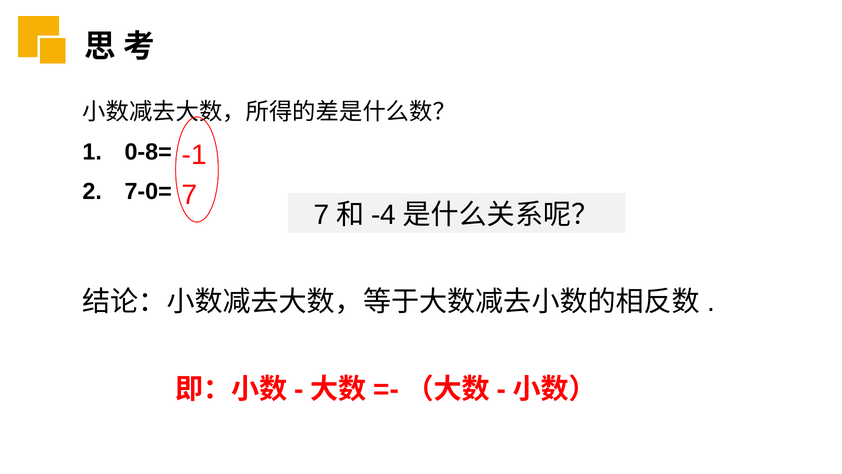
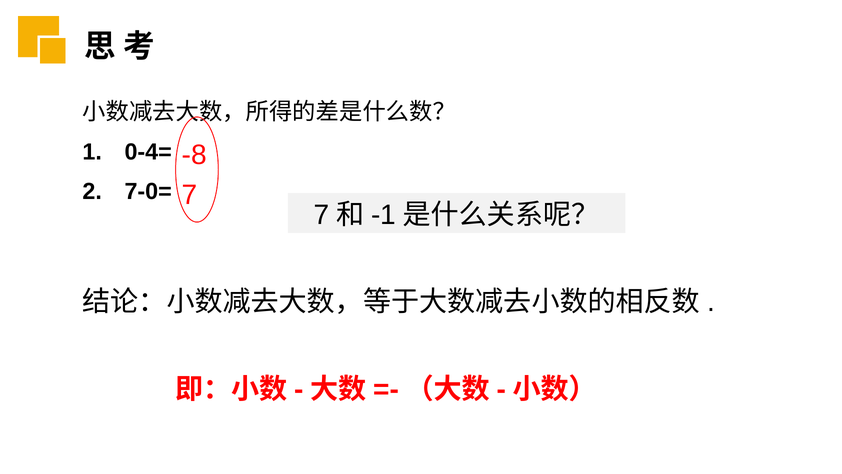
0-8=: 0-8= -> 0-4= (148, 152)
-1: -1 -> -8 (194, 155)
-4: -4 -> -1 (383, 215)
